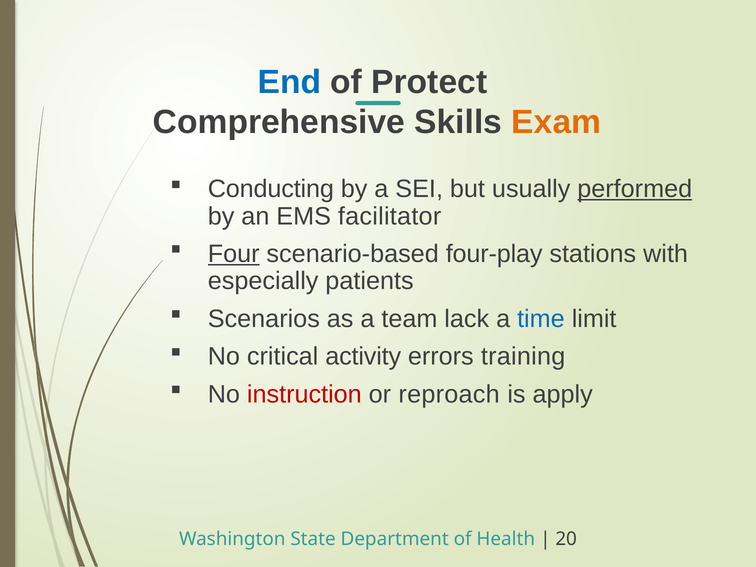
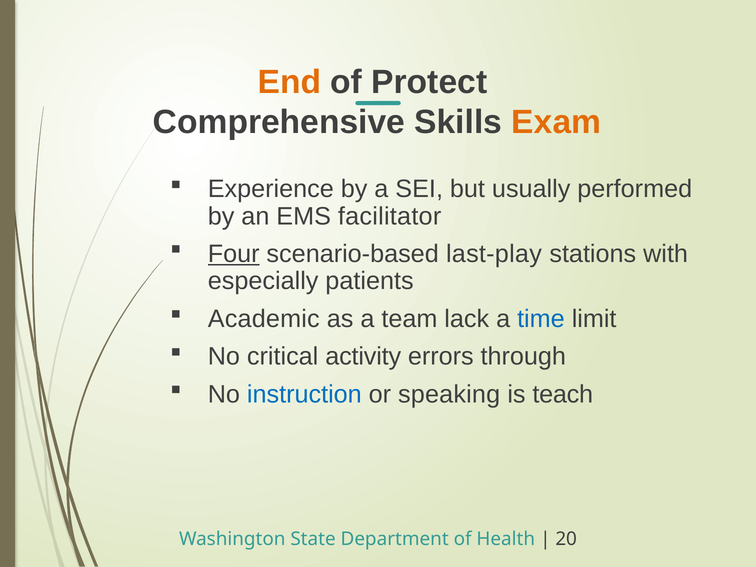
End colour: blue -> orange (289, 82)
Conducting: Conducting -> Experience (271, 189)
performed underline: present -> none (635, 189)
four-play: four-play -> last-play (494, 254)
Scenarios: Scenarios -> Academic (264, 319)
training: training -> through (523, 357)
instruction colour: red -> blue (304, 394)
reproach: reproach -> speaking (449, 394)
apply: apply -> teach (563, 394)
